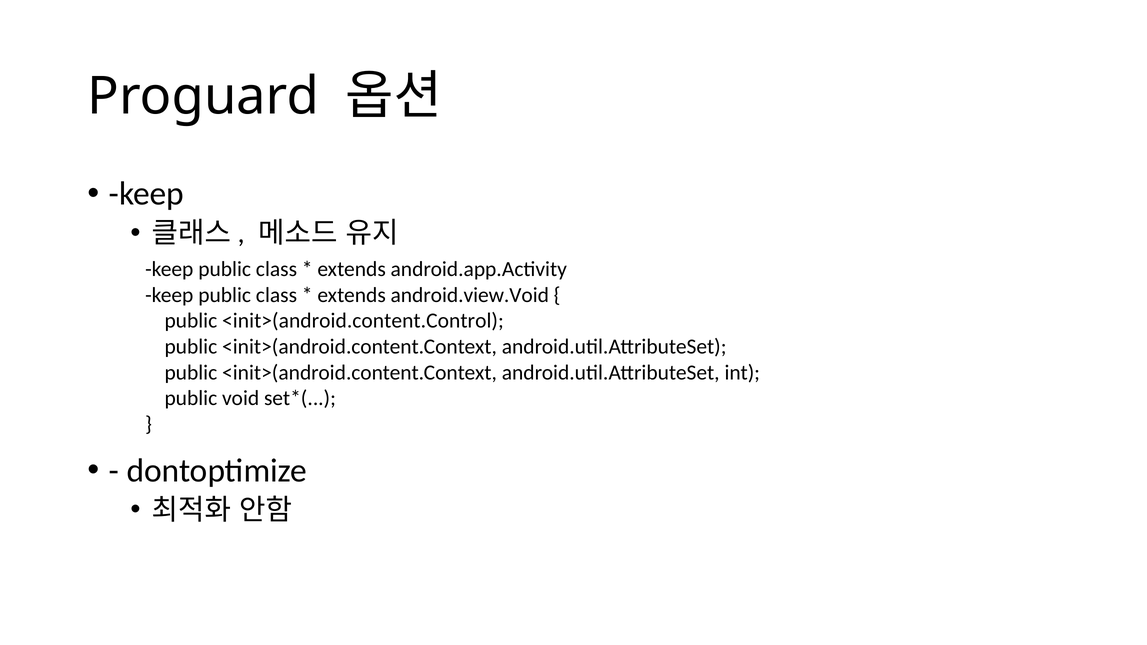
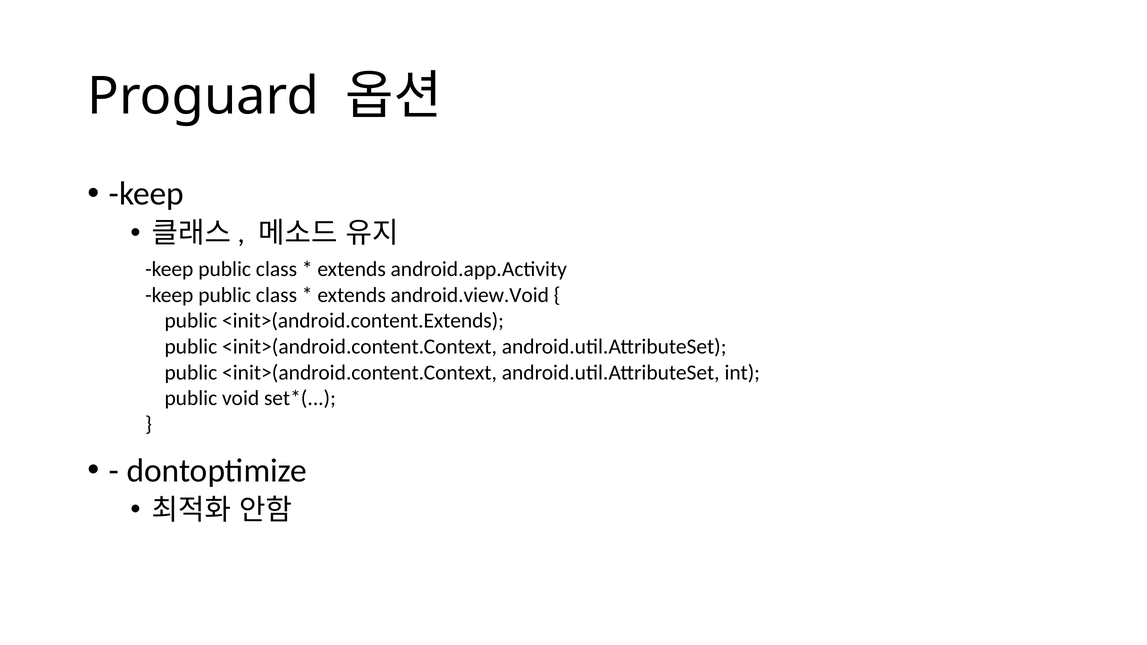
<init>(android.content.Control: <init>(android.content.Control -> <init>(android.content.Extends (363, 321)
